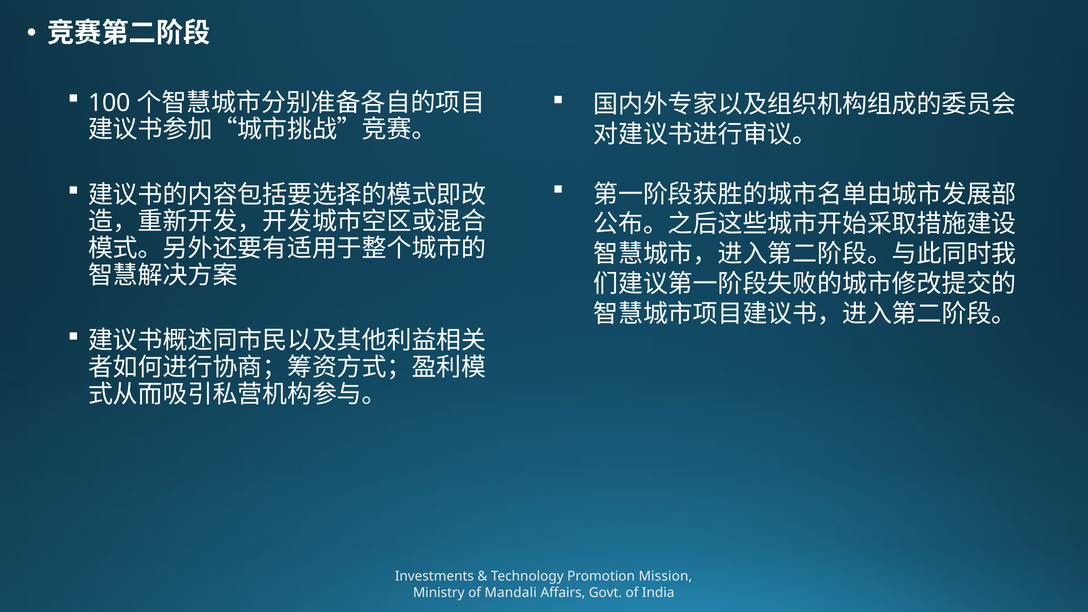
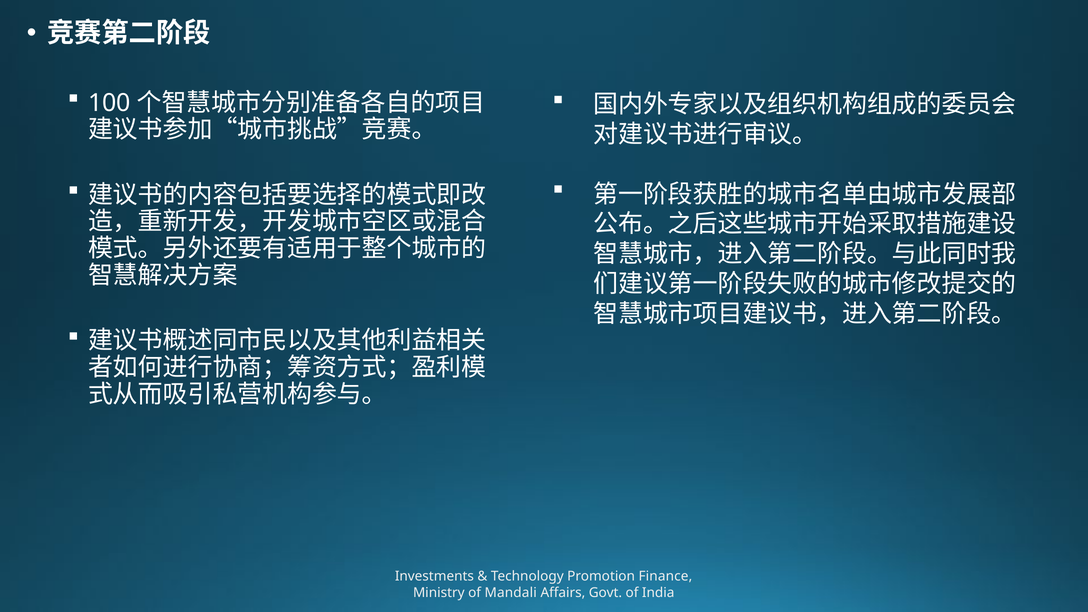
Mission: Mission -> Finance (665, 576)
